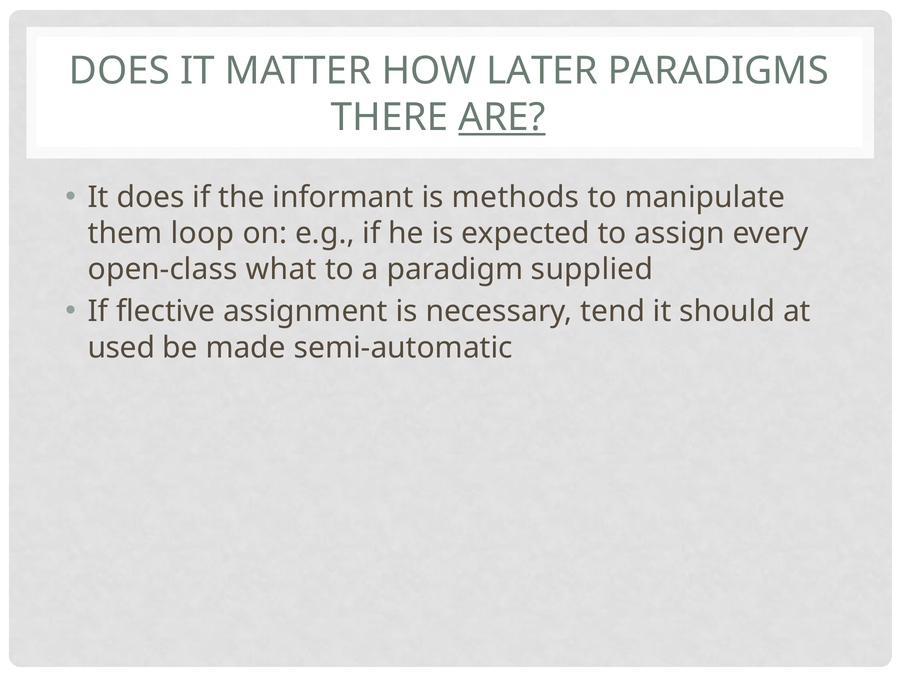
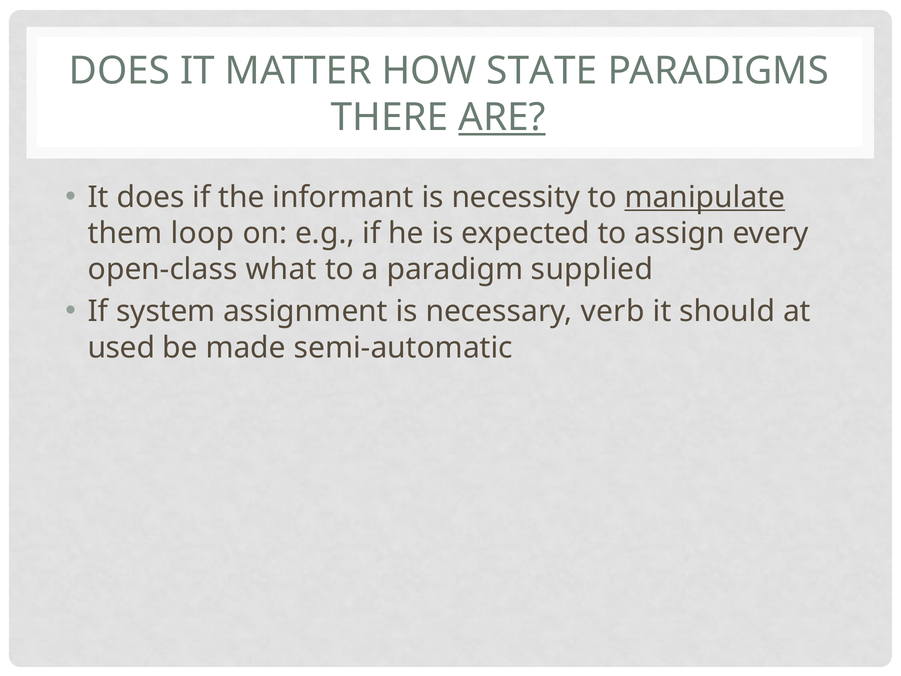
LATER: LATER -> STATE (542, 71)
methods: methods -> necessity (516, 197)
manipulate underline: none -> present (705, 197)
flective: flective -> system (166, 311)
tend: tend -> verb (613, 311)
